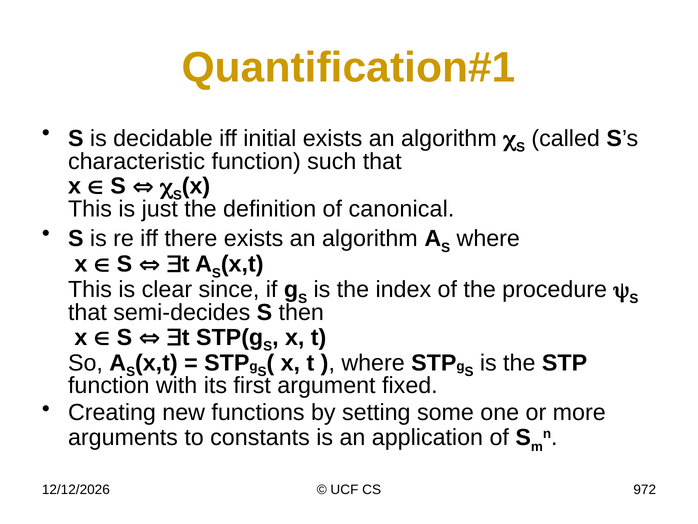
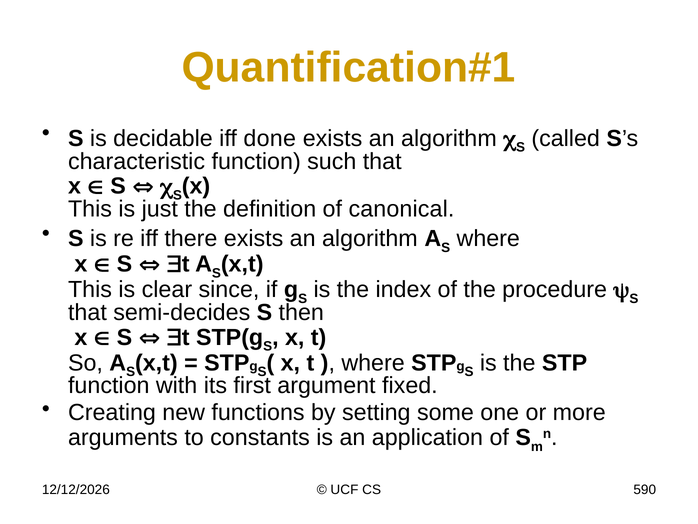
initial: initial -> done (270, 138)
972: 972 -> 590 (645, 489)
